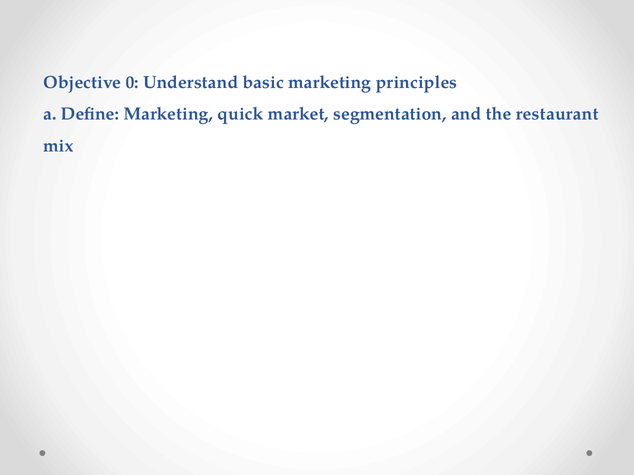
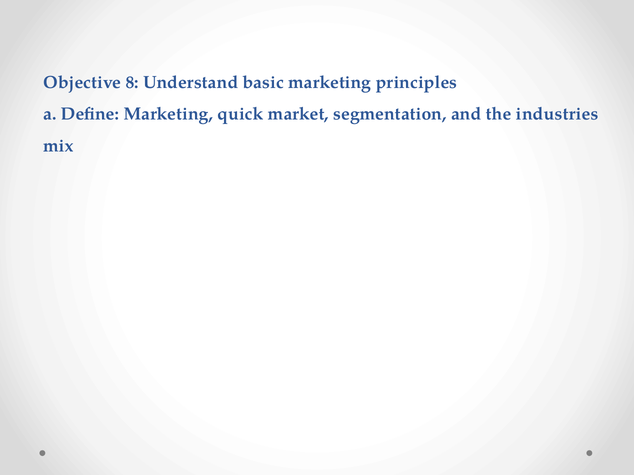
0: 0 -> 8 (132, 83)
restaurant: restaurant -> industries (557, 114)
